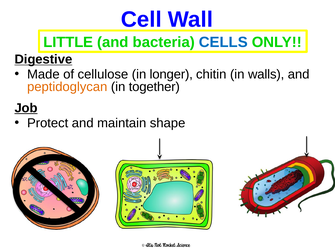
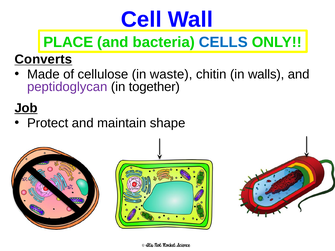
LITTLE: LITTLE -> PLACE (68, 42)
Digestive: Digestive -> Converts (43, 59)
longer: longer -> waste (171, 74)
peptidoglycan colour: orange -> purple (67, 87)
